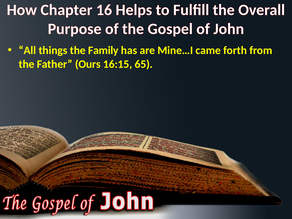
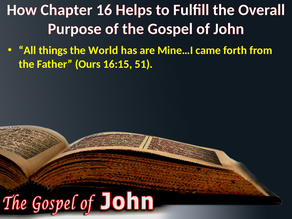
Family: Family -> World (103, 50)
65: 65 -> 51 (144, 64)
